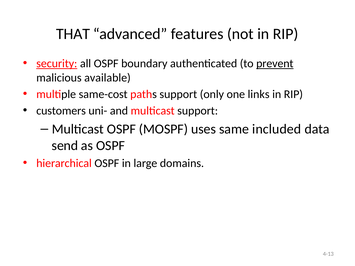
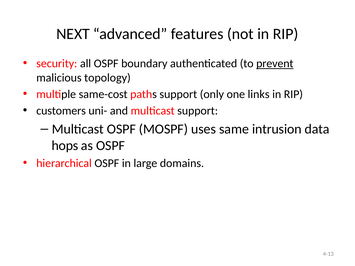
THAT: THAT -> NEXT (73, 34)
security underline: present -> none (57, 64)
available: available -> topology (107, 78)
included: included -> intrusion (277, 129)
send: send -> hops (65, 146)
